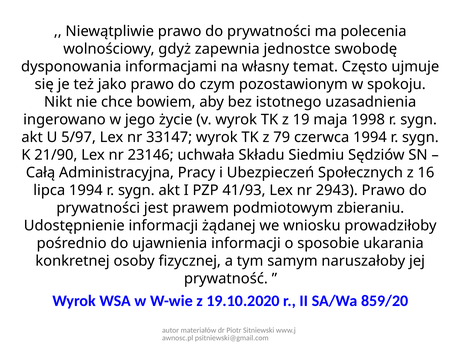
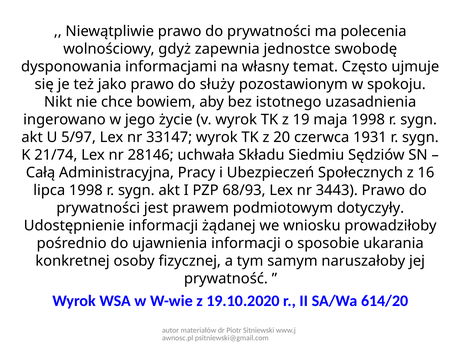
czym: czym -> służy (217, 84)
79: 79 -> 20 (282, 137)
czerwca 1994: 1994 -> 1931 (370, 137)
21/90: 21/90 -> 21/74 (56, 155)
23146: 23146 -> 28146 (151, 155)
lipca 1994: 1994 -> 1998 (86, 190)
41/93: 41/93 -> 68/93 (244, 190)
2943: 2943 -> 3443 (337, 190)
zbieraniu: zbieraniu -> dotyczyły (371, 208)
859/20: 859/20 -> 614/20 (385, 301)
